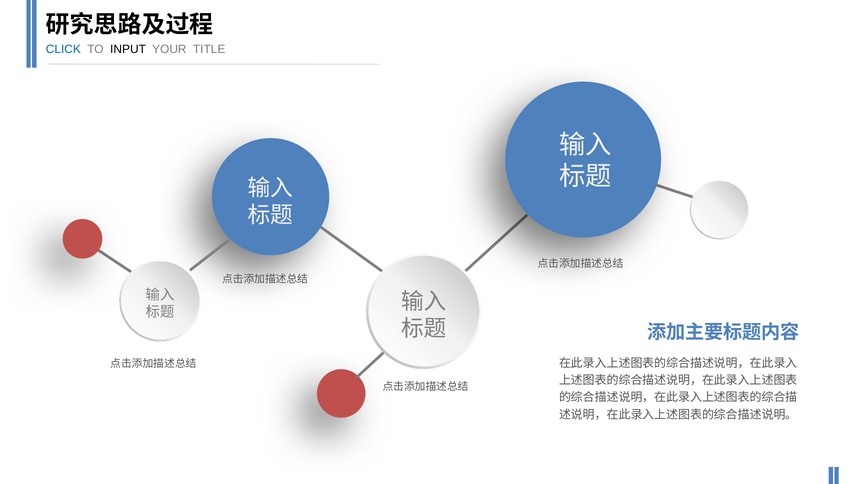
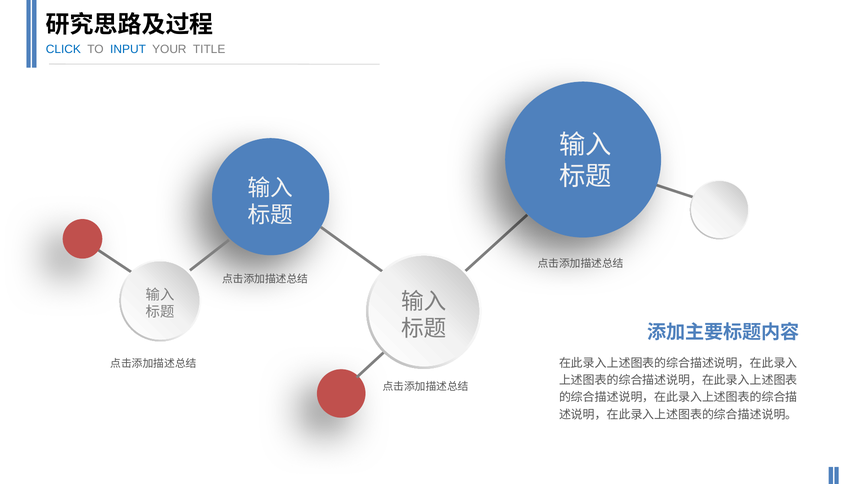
INPUT colour: black -> blue (128, 49)
